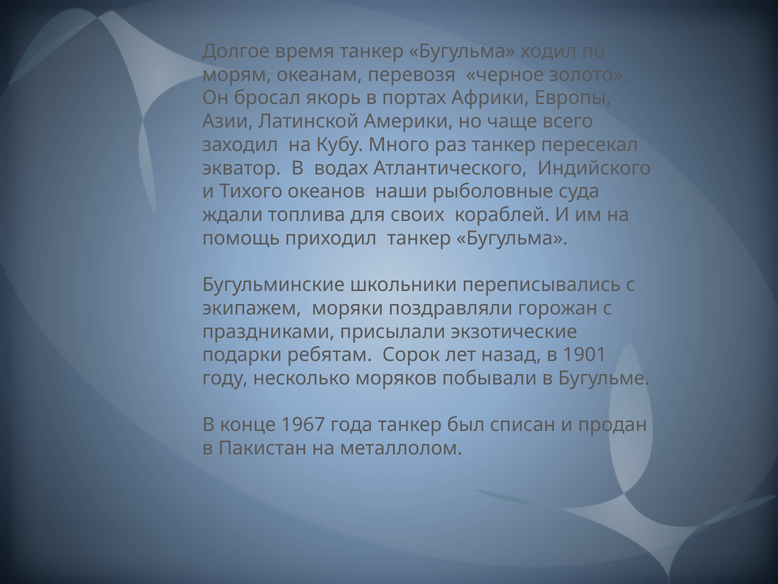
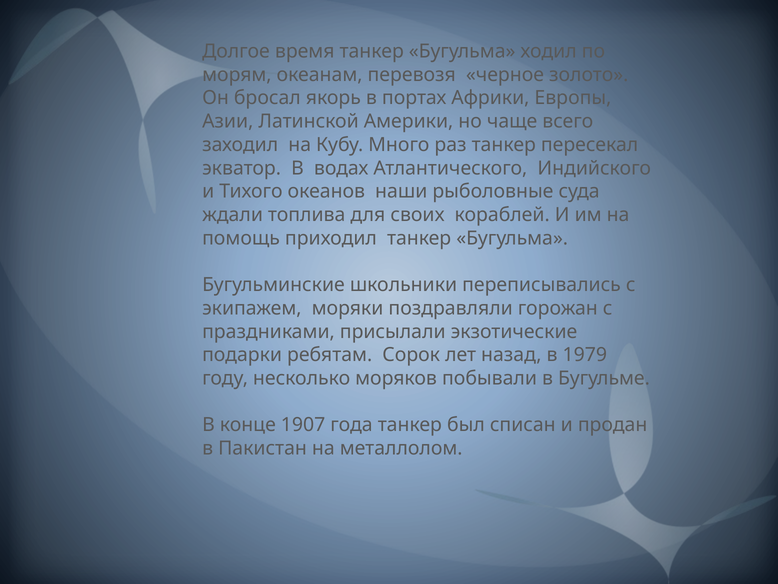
1901: 1901 -> 1979 (585, 355)
1967: 1967 -> 1907 (303, 425)
